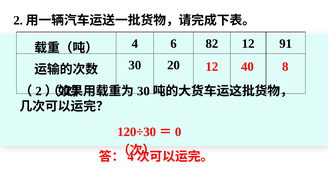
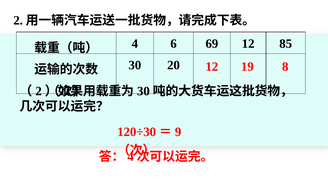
82: 82 -> 69 (212, 44)
91: 91 -> 85 (286, 44)
40: 40 -> 19 (247, 67)
0: 0 -> 9 (178, 132)
